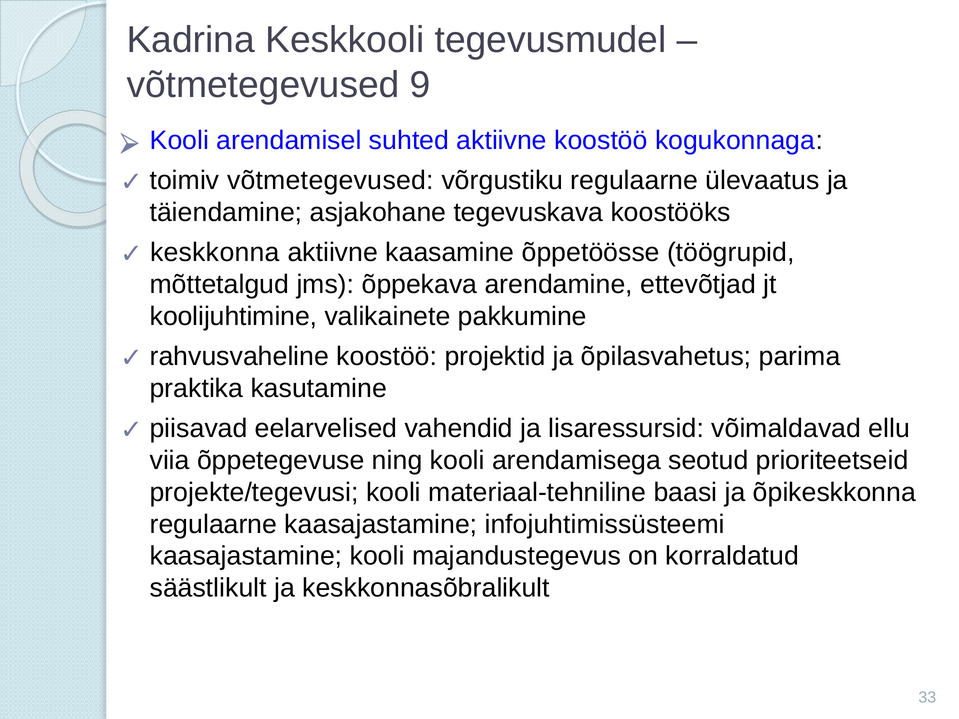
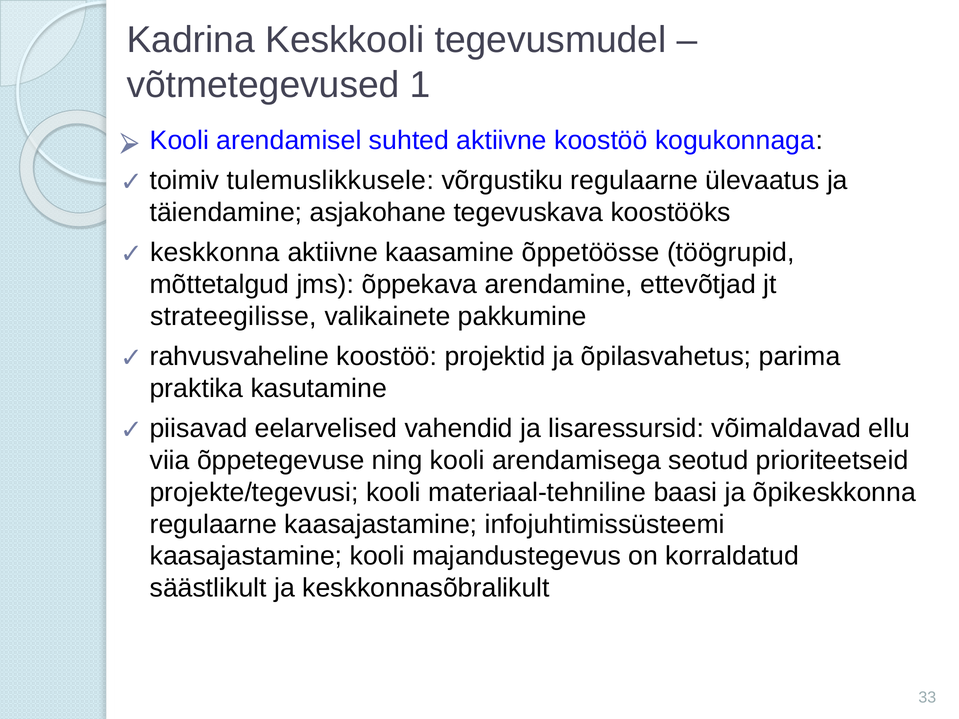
9: 9 -> 1 (420, 85)
toimiv võtmetegevused: võtmetegevused -> tulemuslikkusele (330, 181)
koolijuhtimine: koolijuhtimine -> strateegilisse (233, 317)
